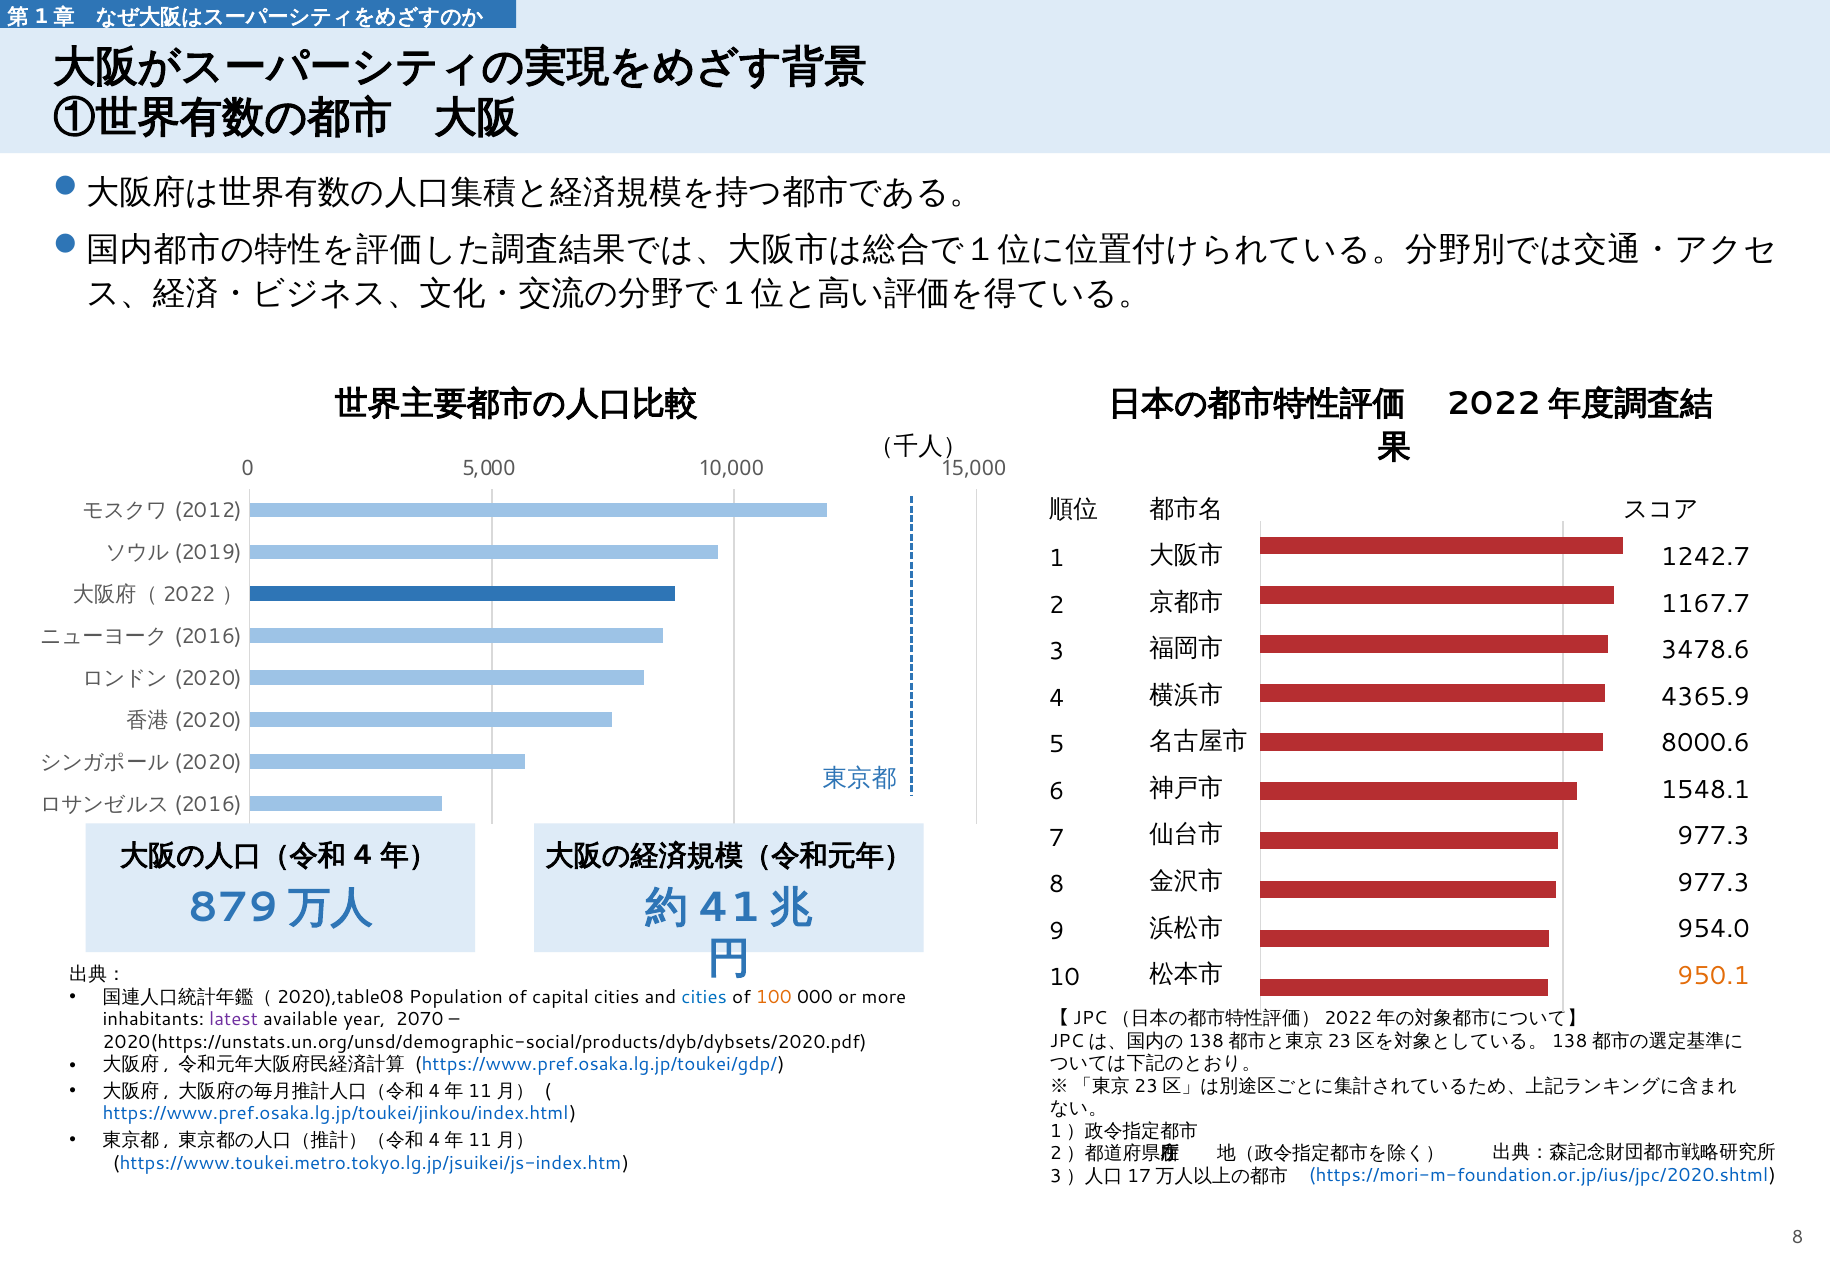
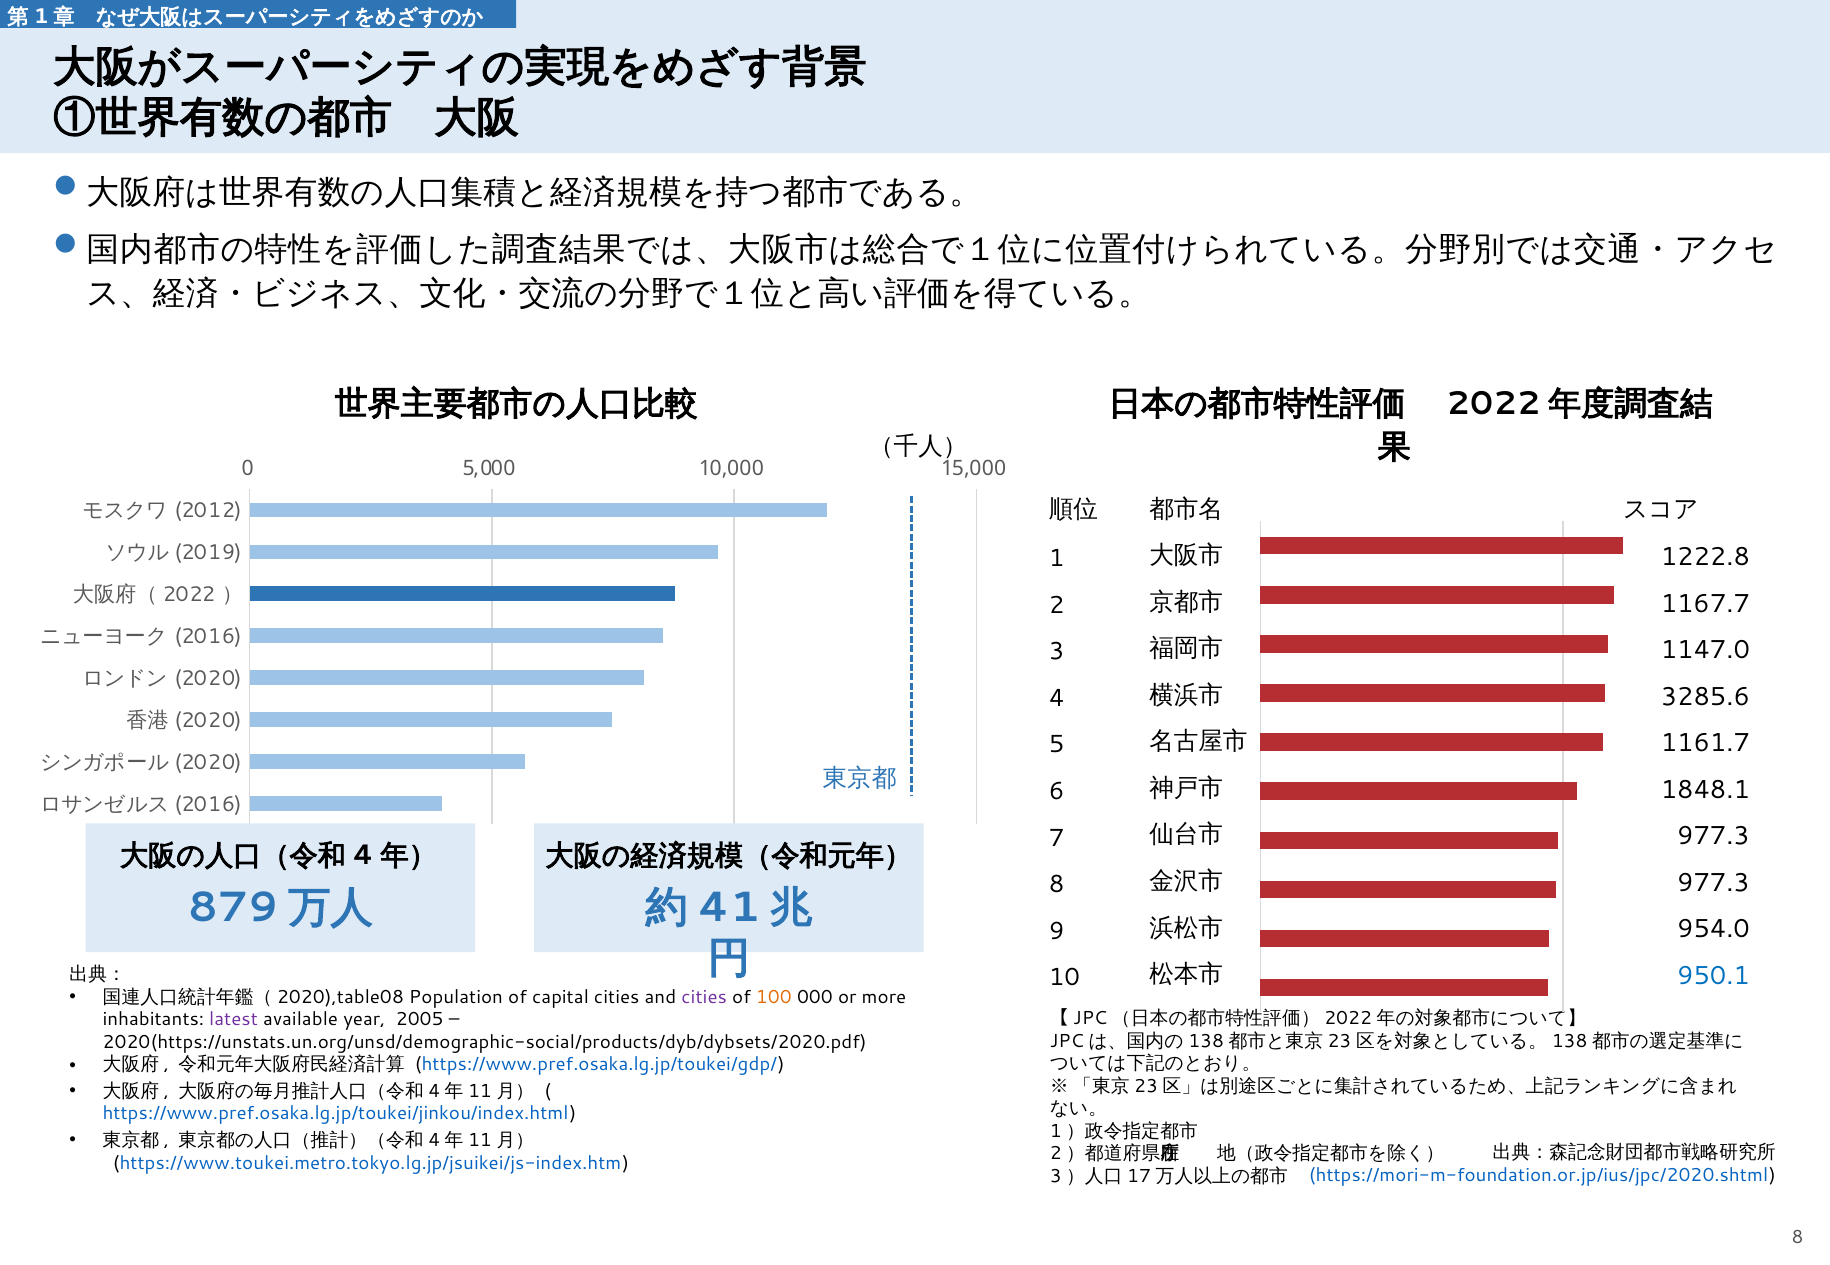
1242.7: 1242.7 -> 1222.8 (1705, 557)
3478.6: 3478.6 -> 1147.0 (1705, 650)
4365.9: 4365.9 -> 3285.6 (1705, 696)
8000.6: 8000.6 -> 1161.7 (1705, 743)
1548.1: 1548.1 -> 1848.1 (1705, 789)
950.1 colour: orange -> blue (1713, 975)
cities colour: blue -> purple (704, 996)
2070: 2070 -> 2005 (420, 1019)
